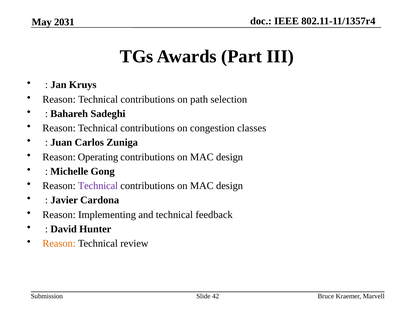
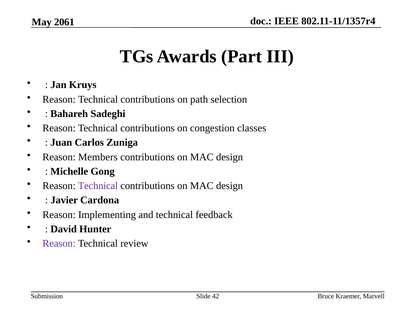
2031: 2031 -> 2061 (64, 22)
Operating: Operating -> Members (98, 157)
Reason colour: orange -> purple (59, 243)
